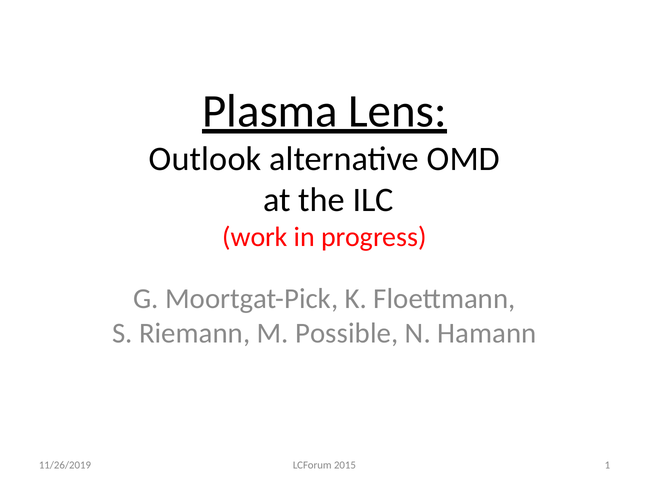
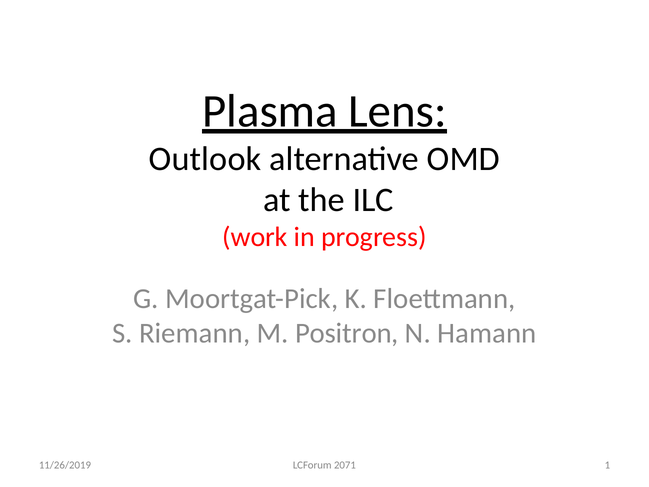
Possible: Possible -> Positron (347, 333)
2015: 2015 -> 2071 (345, 465)
